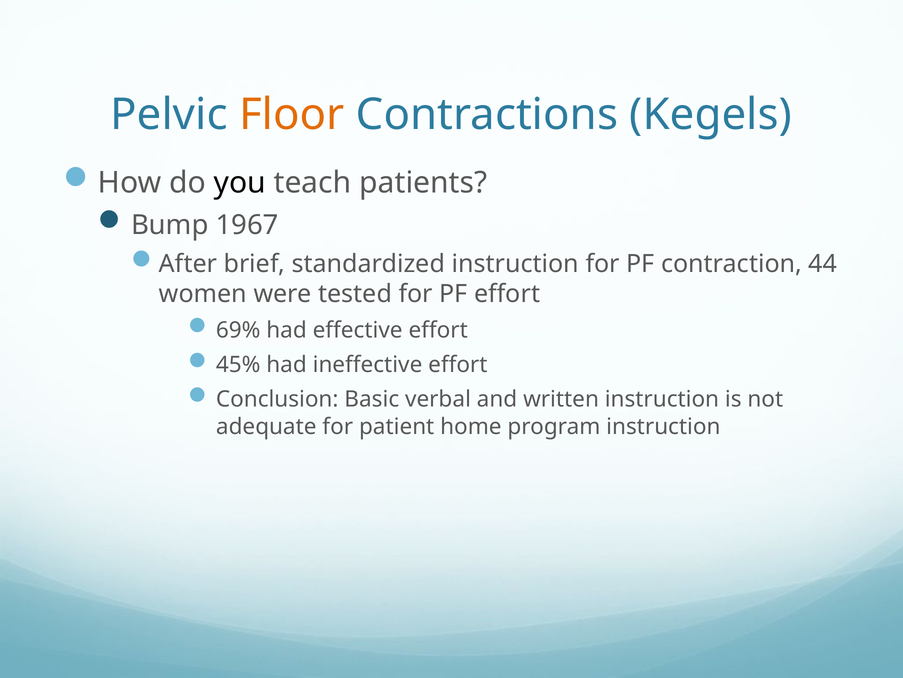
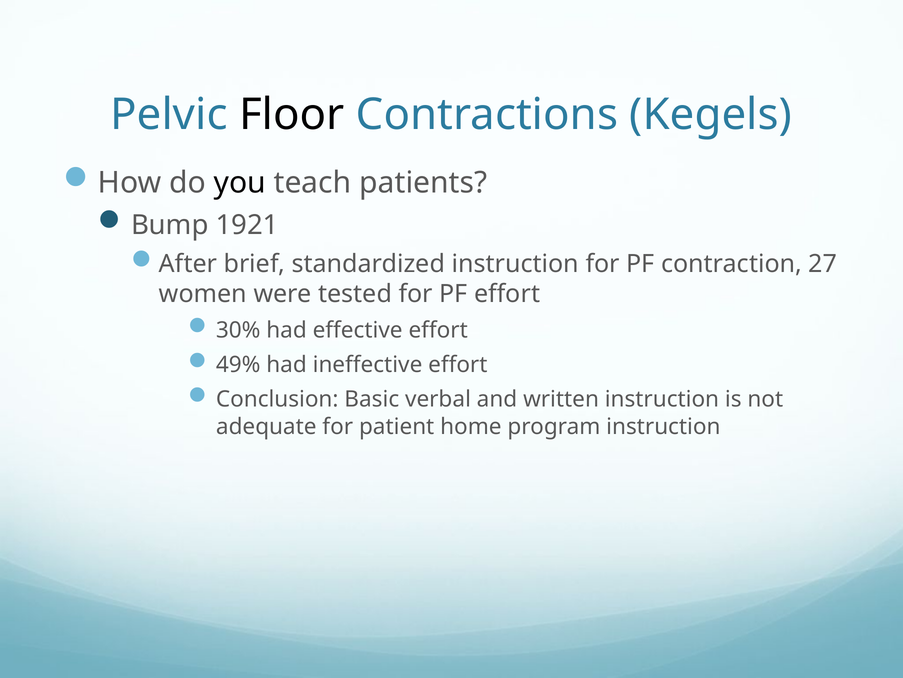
Floor colour: orange -> black (292, 115)
1967: 1967 -> 1921 (247, 225)
44: 44 -> 27 (823, 264)
69%: 69% -> 30% (238, 330)
45%: 45% -> 49% (238, 364)
